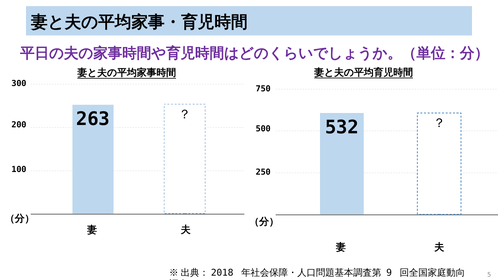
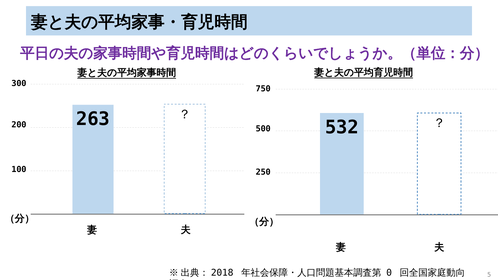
9: 9 -> 0 (389, 273)
